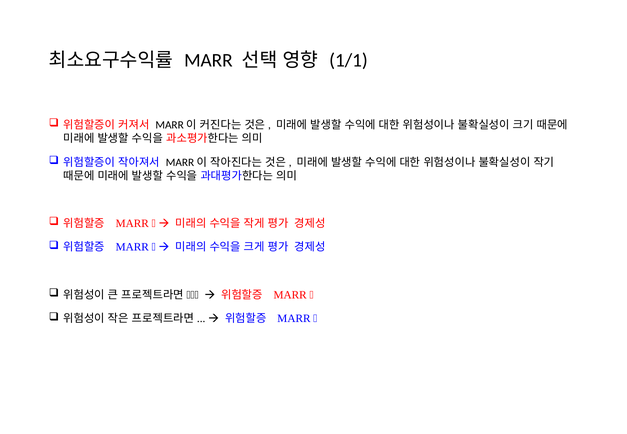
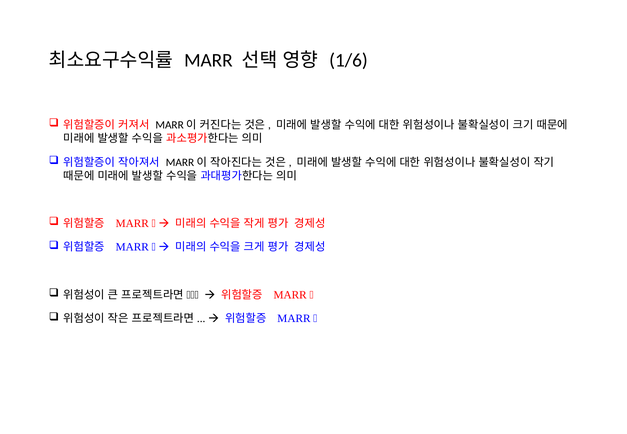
1/1: 1/1 -> 1/6 (348, 60)
